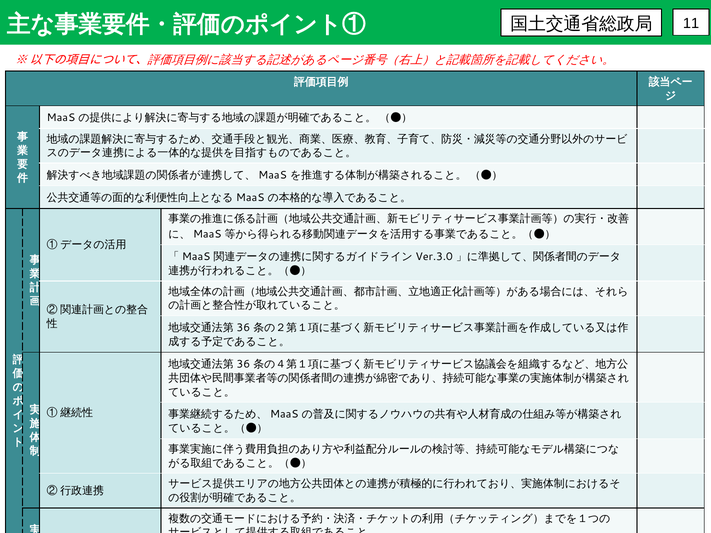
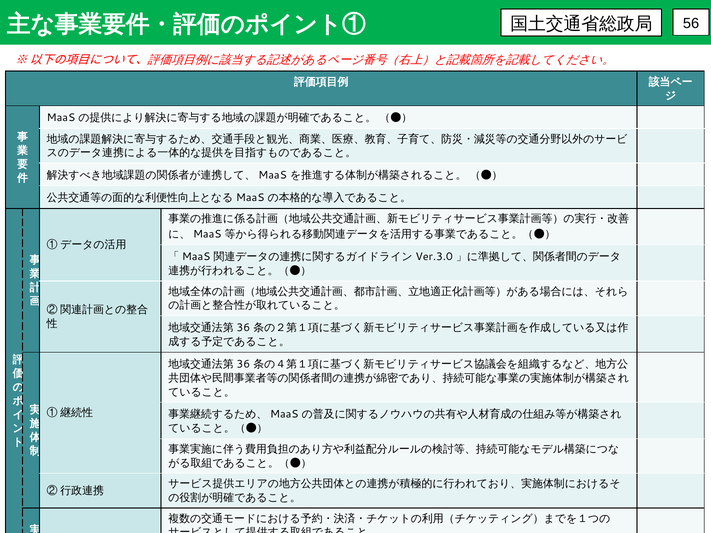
11: 11 -> 56 (691, 23)
